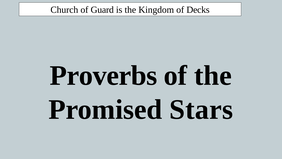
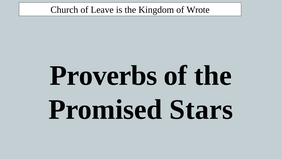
Guard: Guard -> Leave (102, 10)
Decks: Decks -> Wrote (198, 10)
